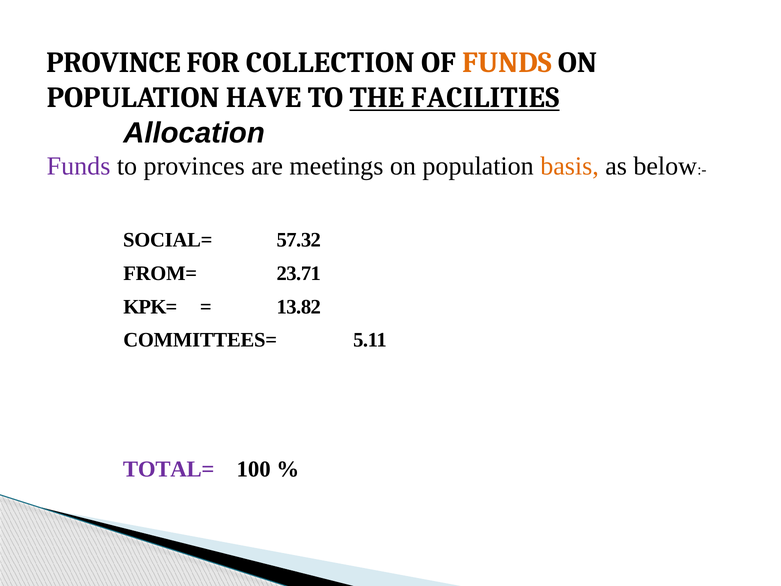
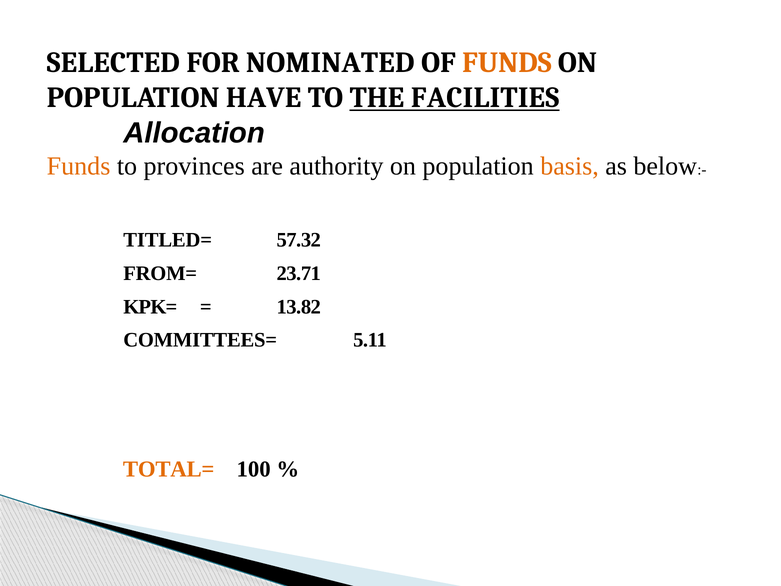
PROVINCE: PROVINCE -> SELECTED (113, 63)
COLLECTION: COLLECTION -> NOMINATED (330, 63)
Funds colour: purple -> orange (79, 166)
meetings: meetings -> authority (336, 166)
SOCIAL=: SOCIAL= -> TITLED= (168, 240)
TOTAL= colour: purple -> orange (169, 469)
